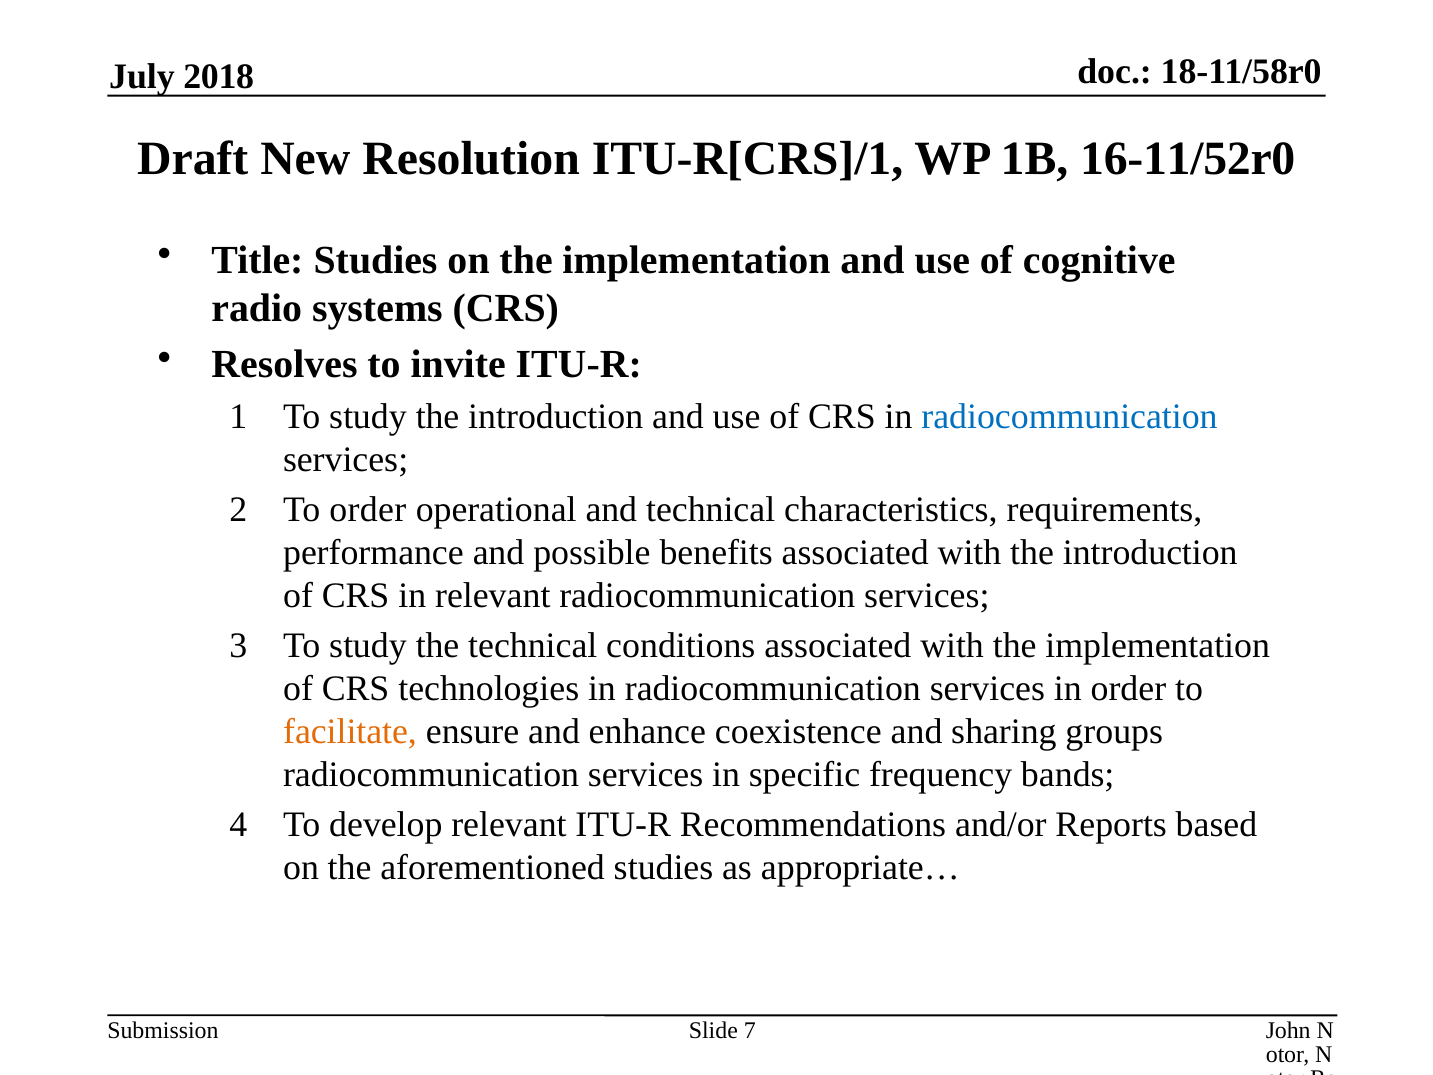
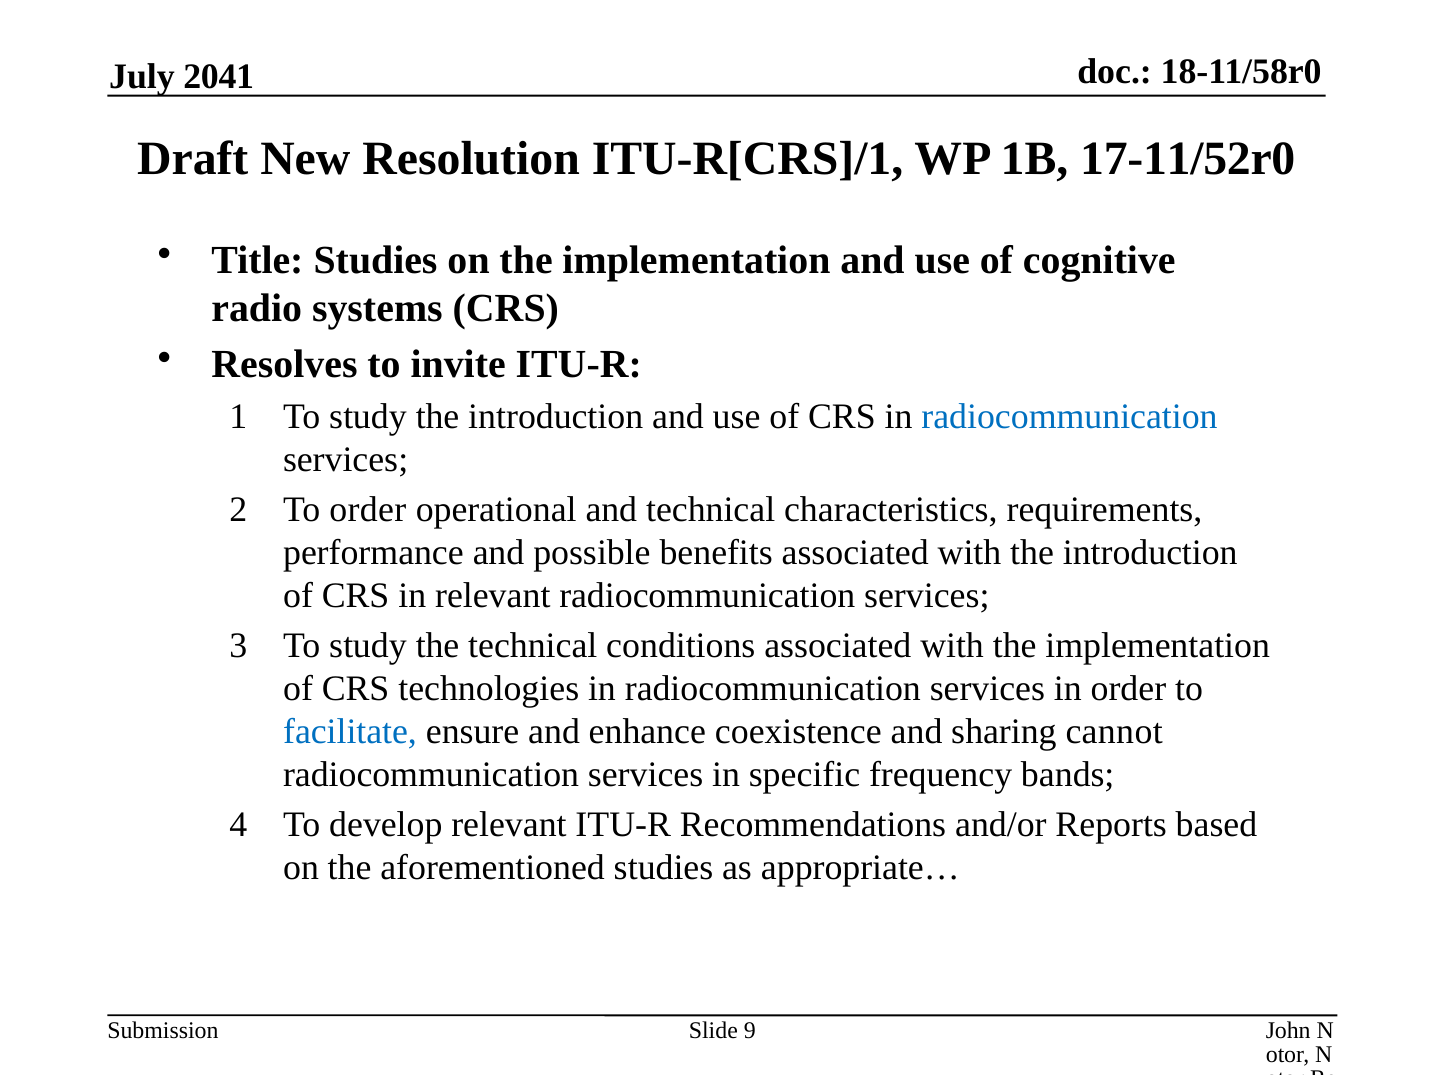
2018: 2018 -> 2041 (219, 76)
16-11/52r0: 16-11/52r0 -> 17-11/52r0 (1188, 159)
facilitate colour: orange -> blue (350, 732)
groups: groups -> cannot (1114, 732)
7: 7 -> 9 (750, 1031)
